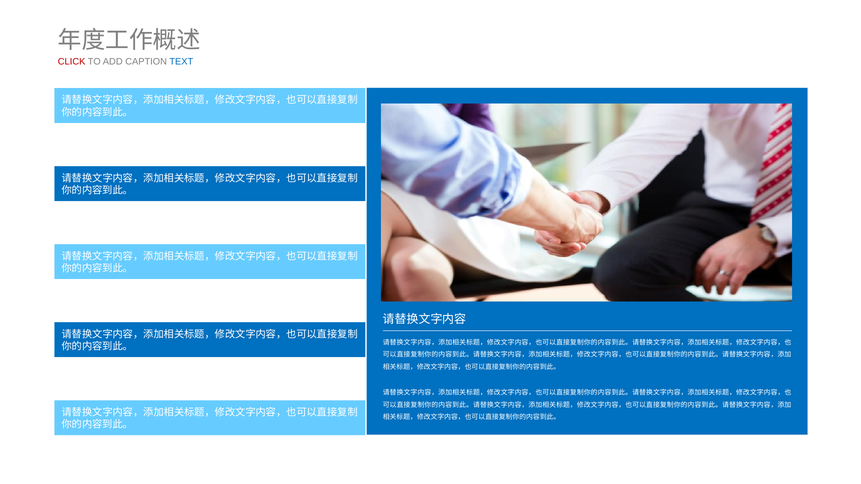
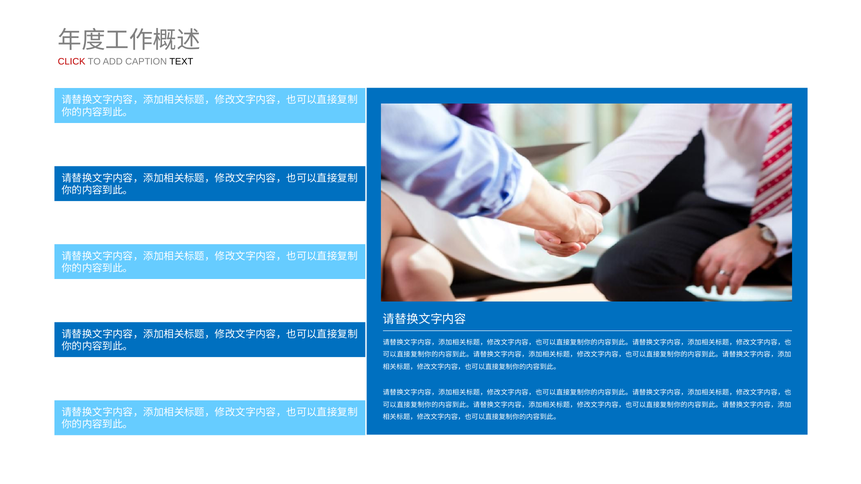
TEXT colour: blue -> black (181, 61)
